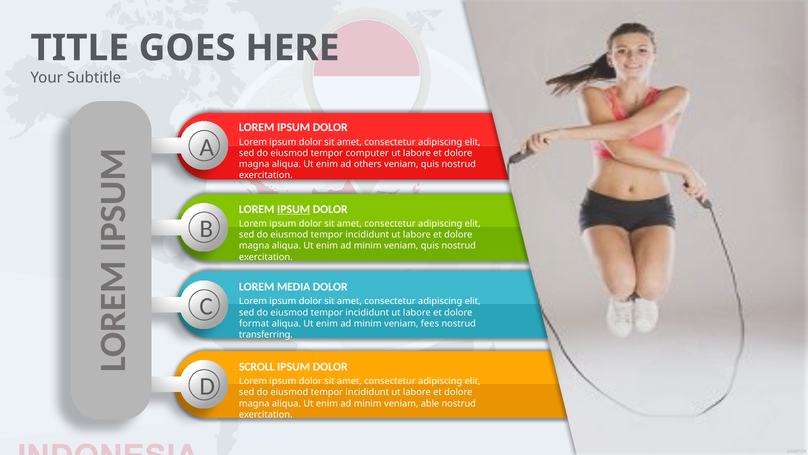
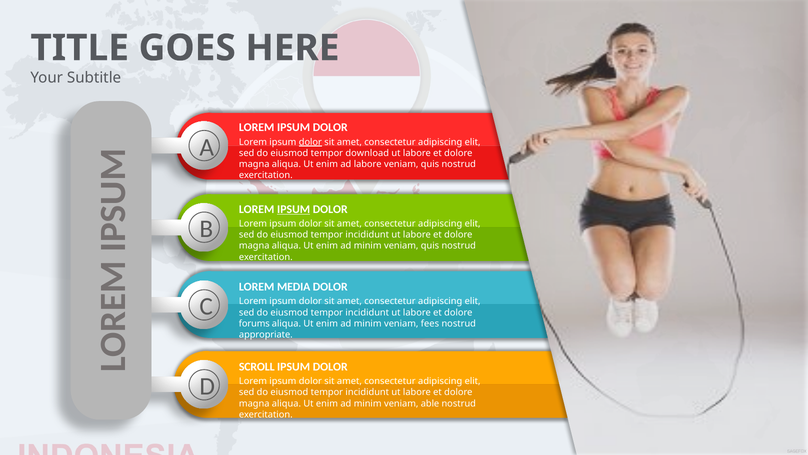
dolor underline: none -> present (310, 142)
computer: computer -> download (367, 153)
ad others: others -> labore (368, 164)
format: format -> forums (254, 323)
transferring: transferring -> appropriate (266, 334)
